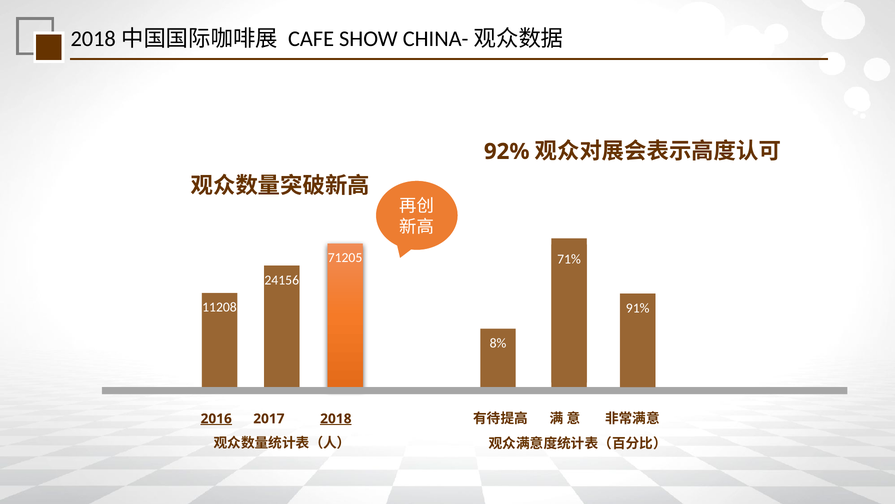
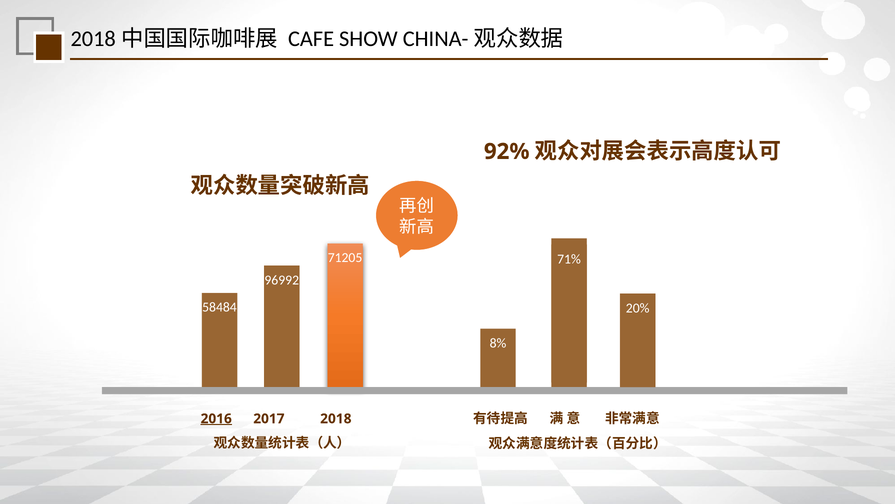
24156: 24156 -> 96992 (282, 280)
11208: 11208 -> 58484 (219, 307)
91%: 91% -> 20% (638, 308)
2018 underline: present -> none (336, 418)
